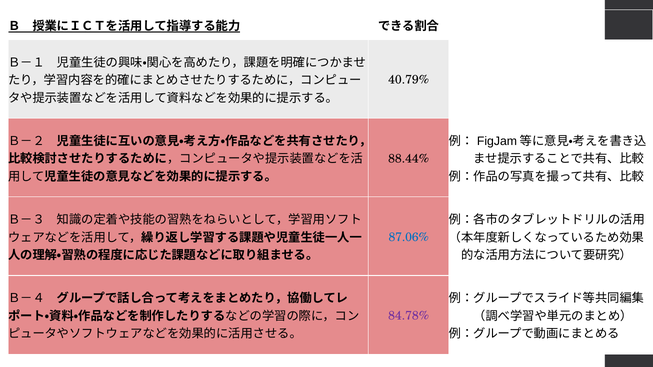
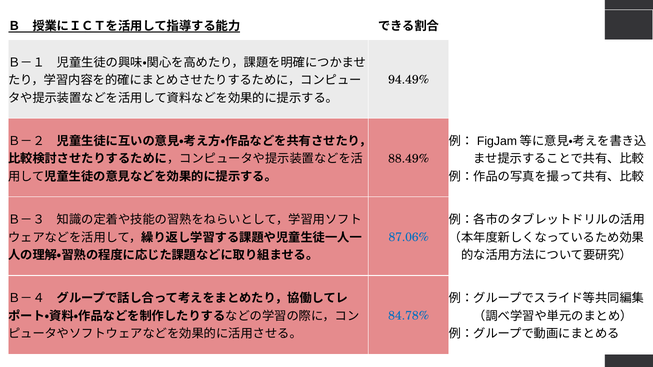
40.79%: 40.79% -> 94.49% (409, 80)
88.44%: 88.44% -> 88.49% (409, 159)
84.78% colour: purple -> blue (409, 316)
